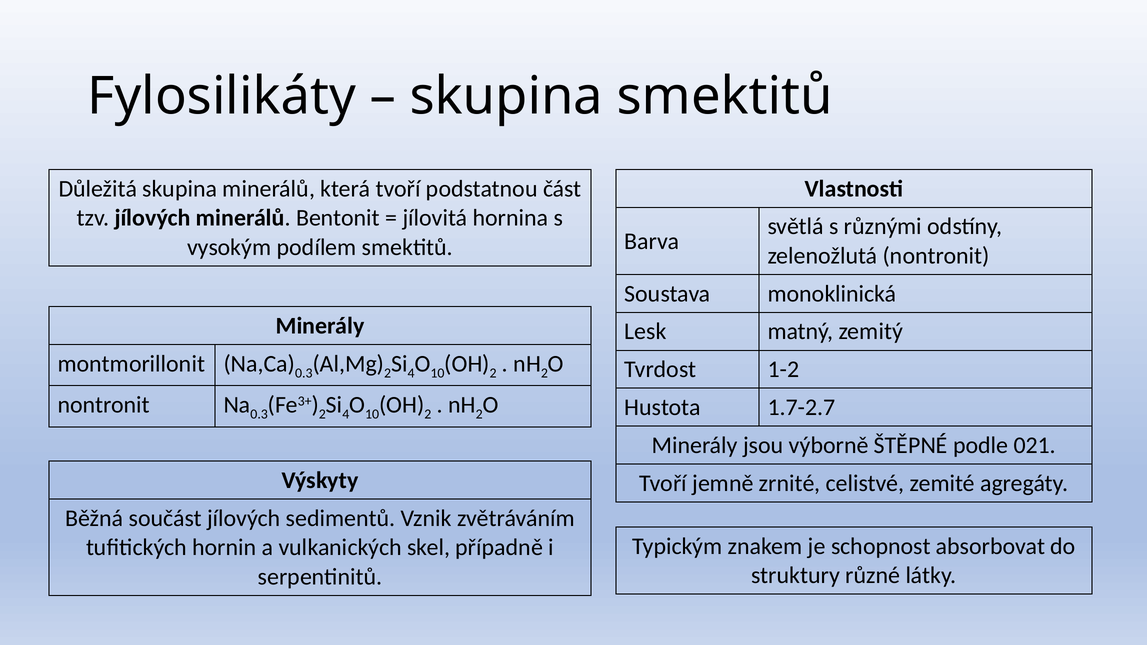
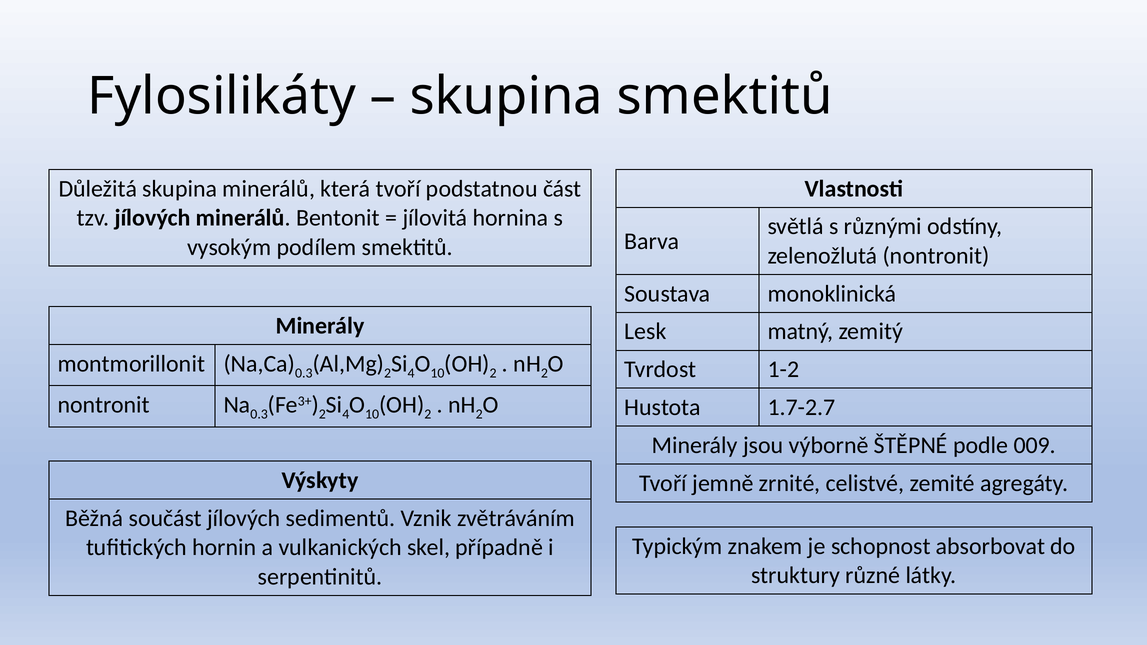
021: 021 -> 009 (1035, 445)
